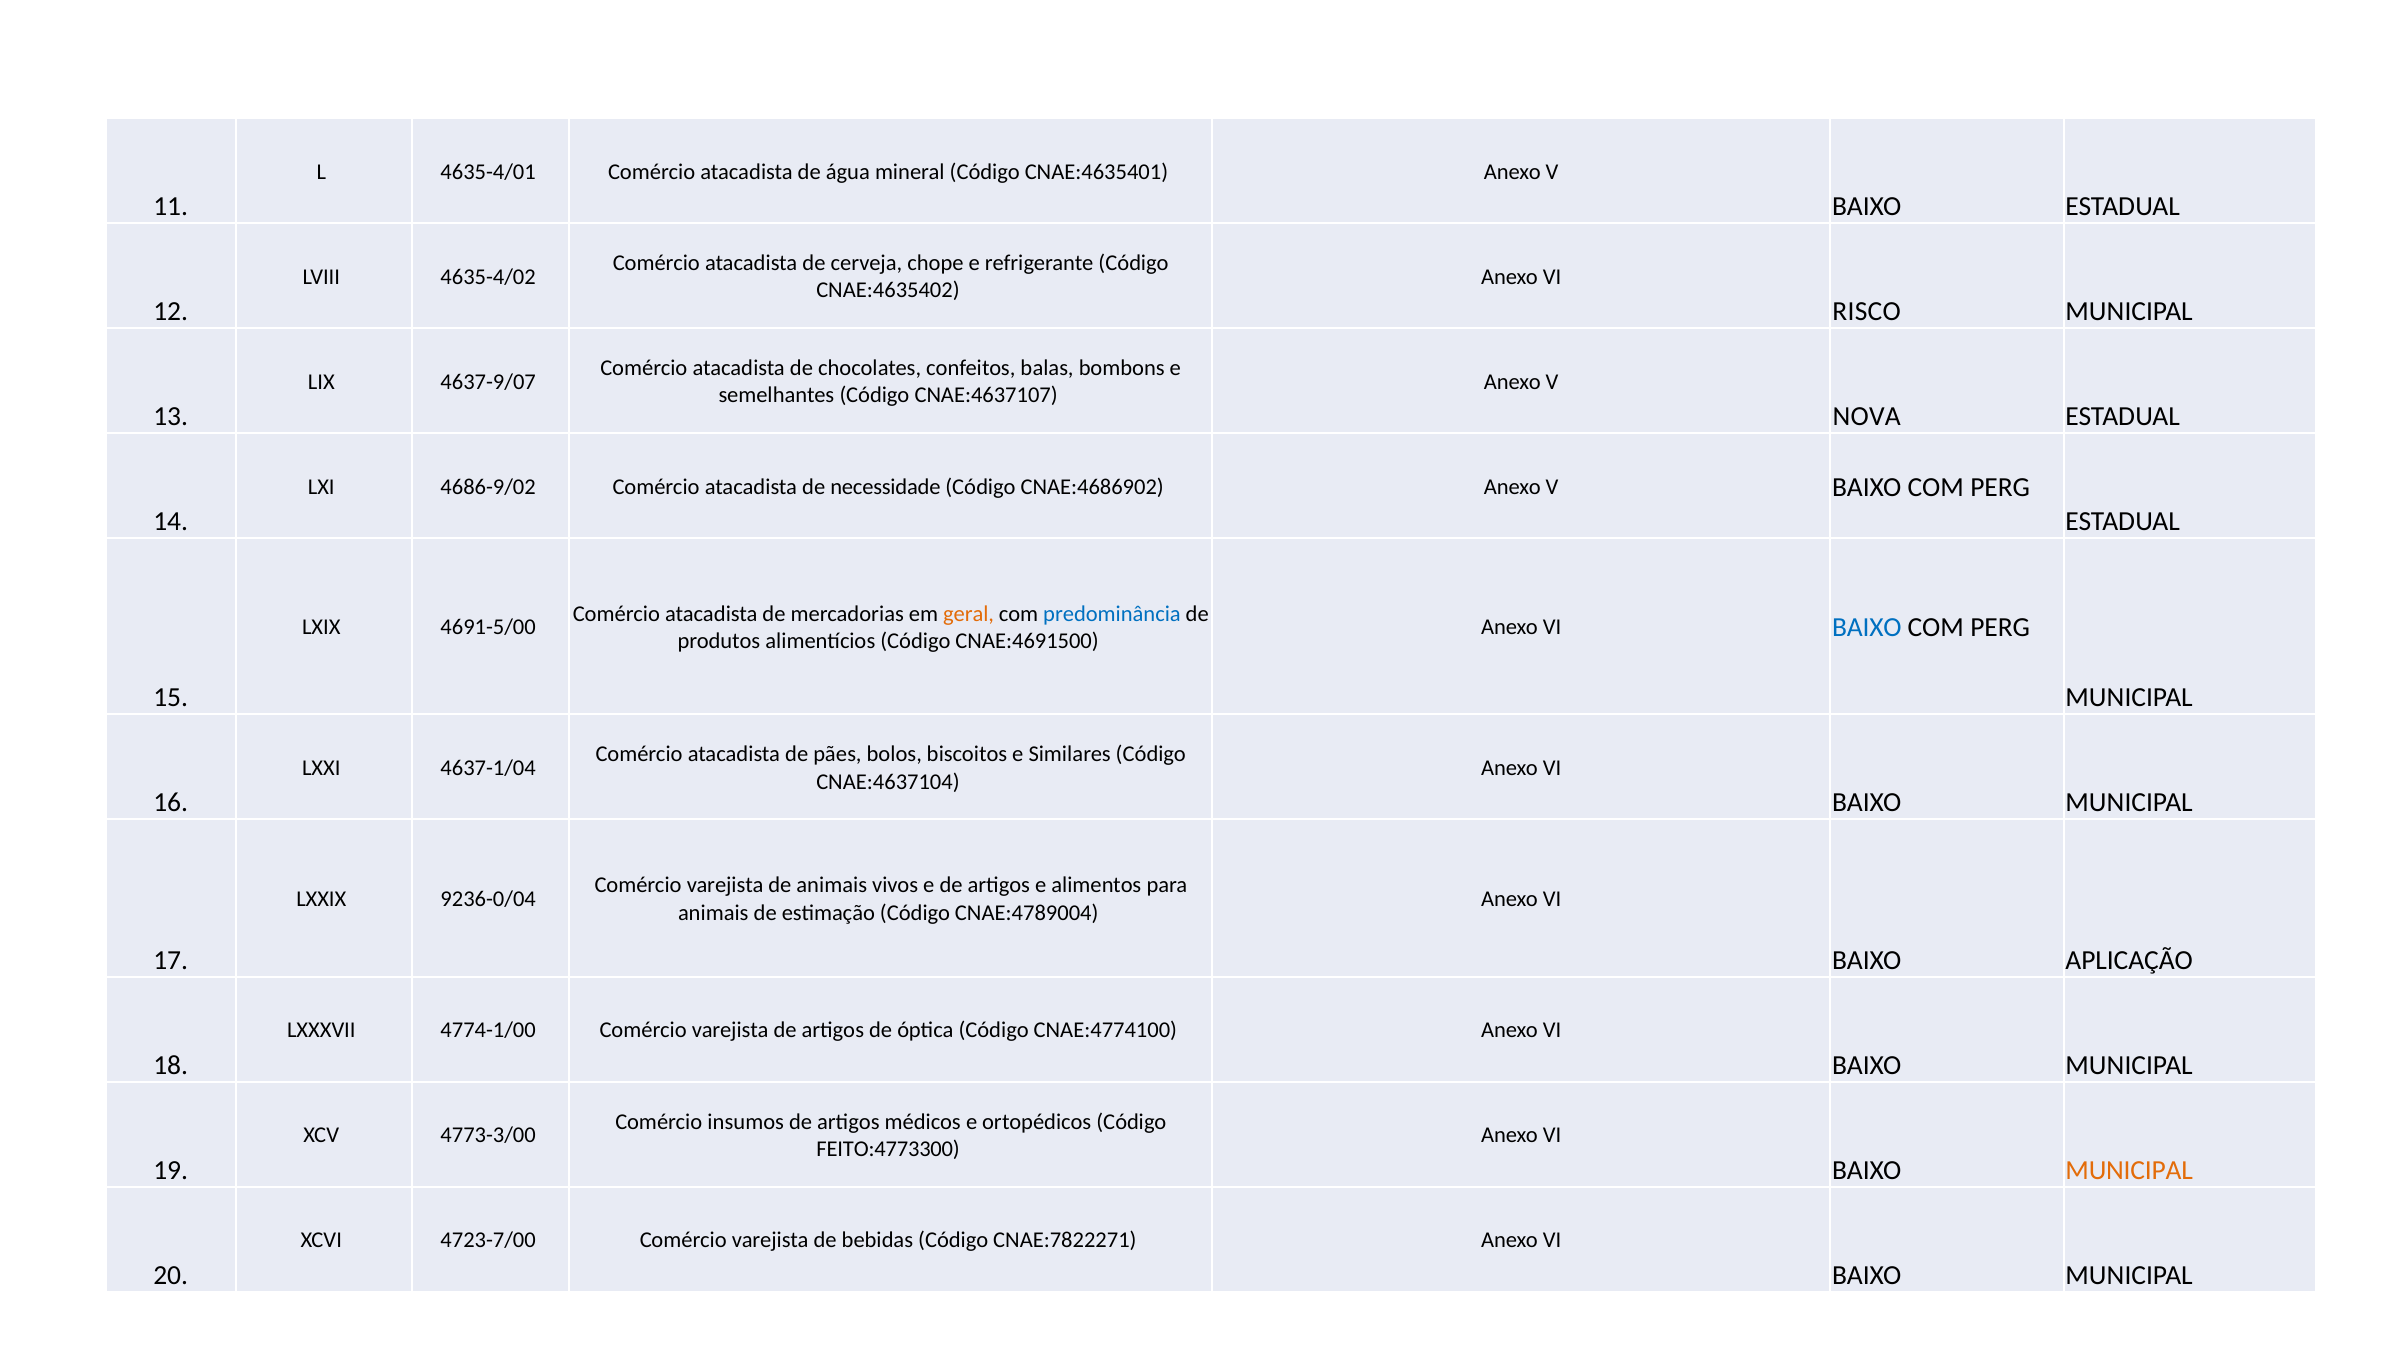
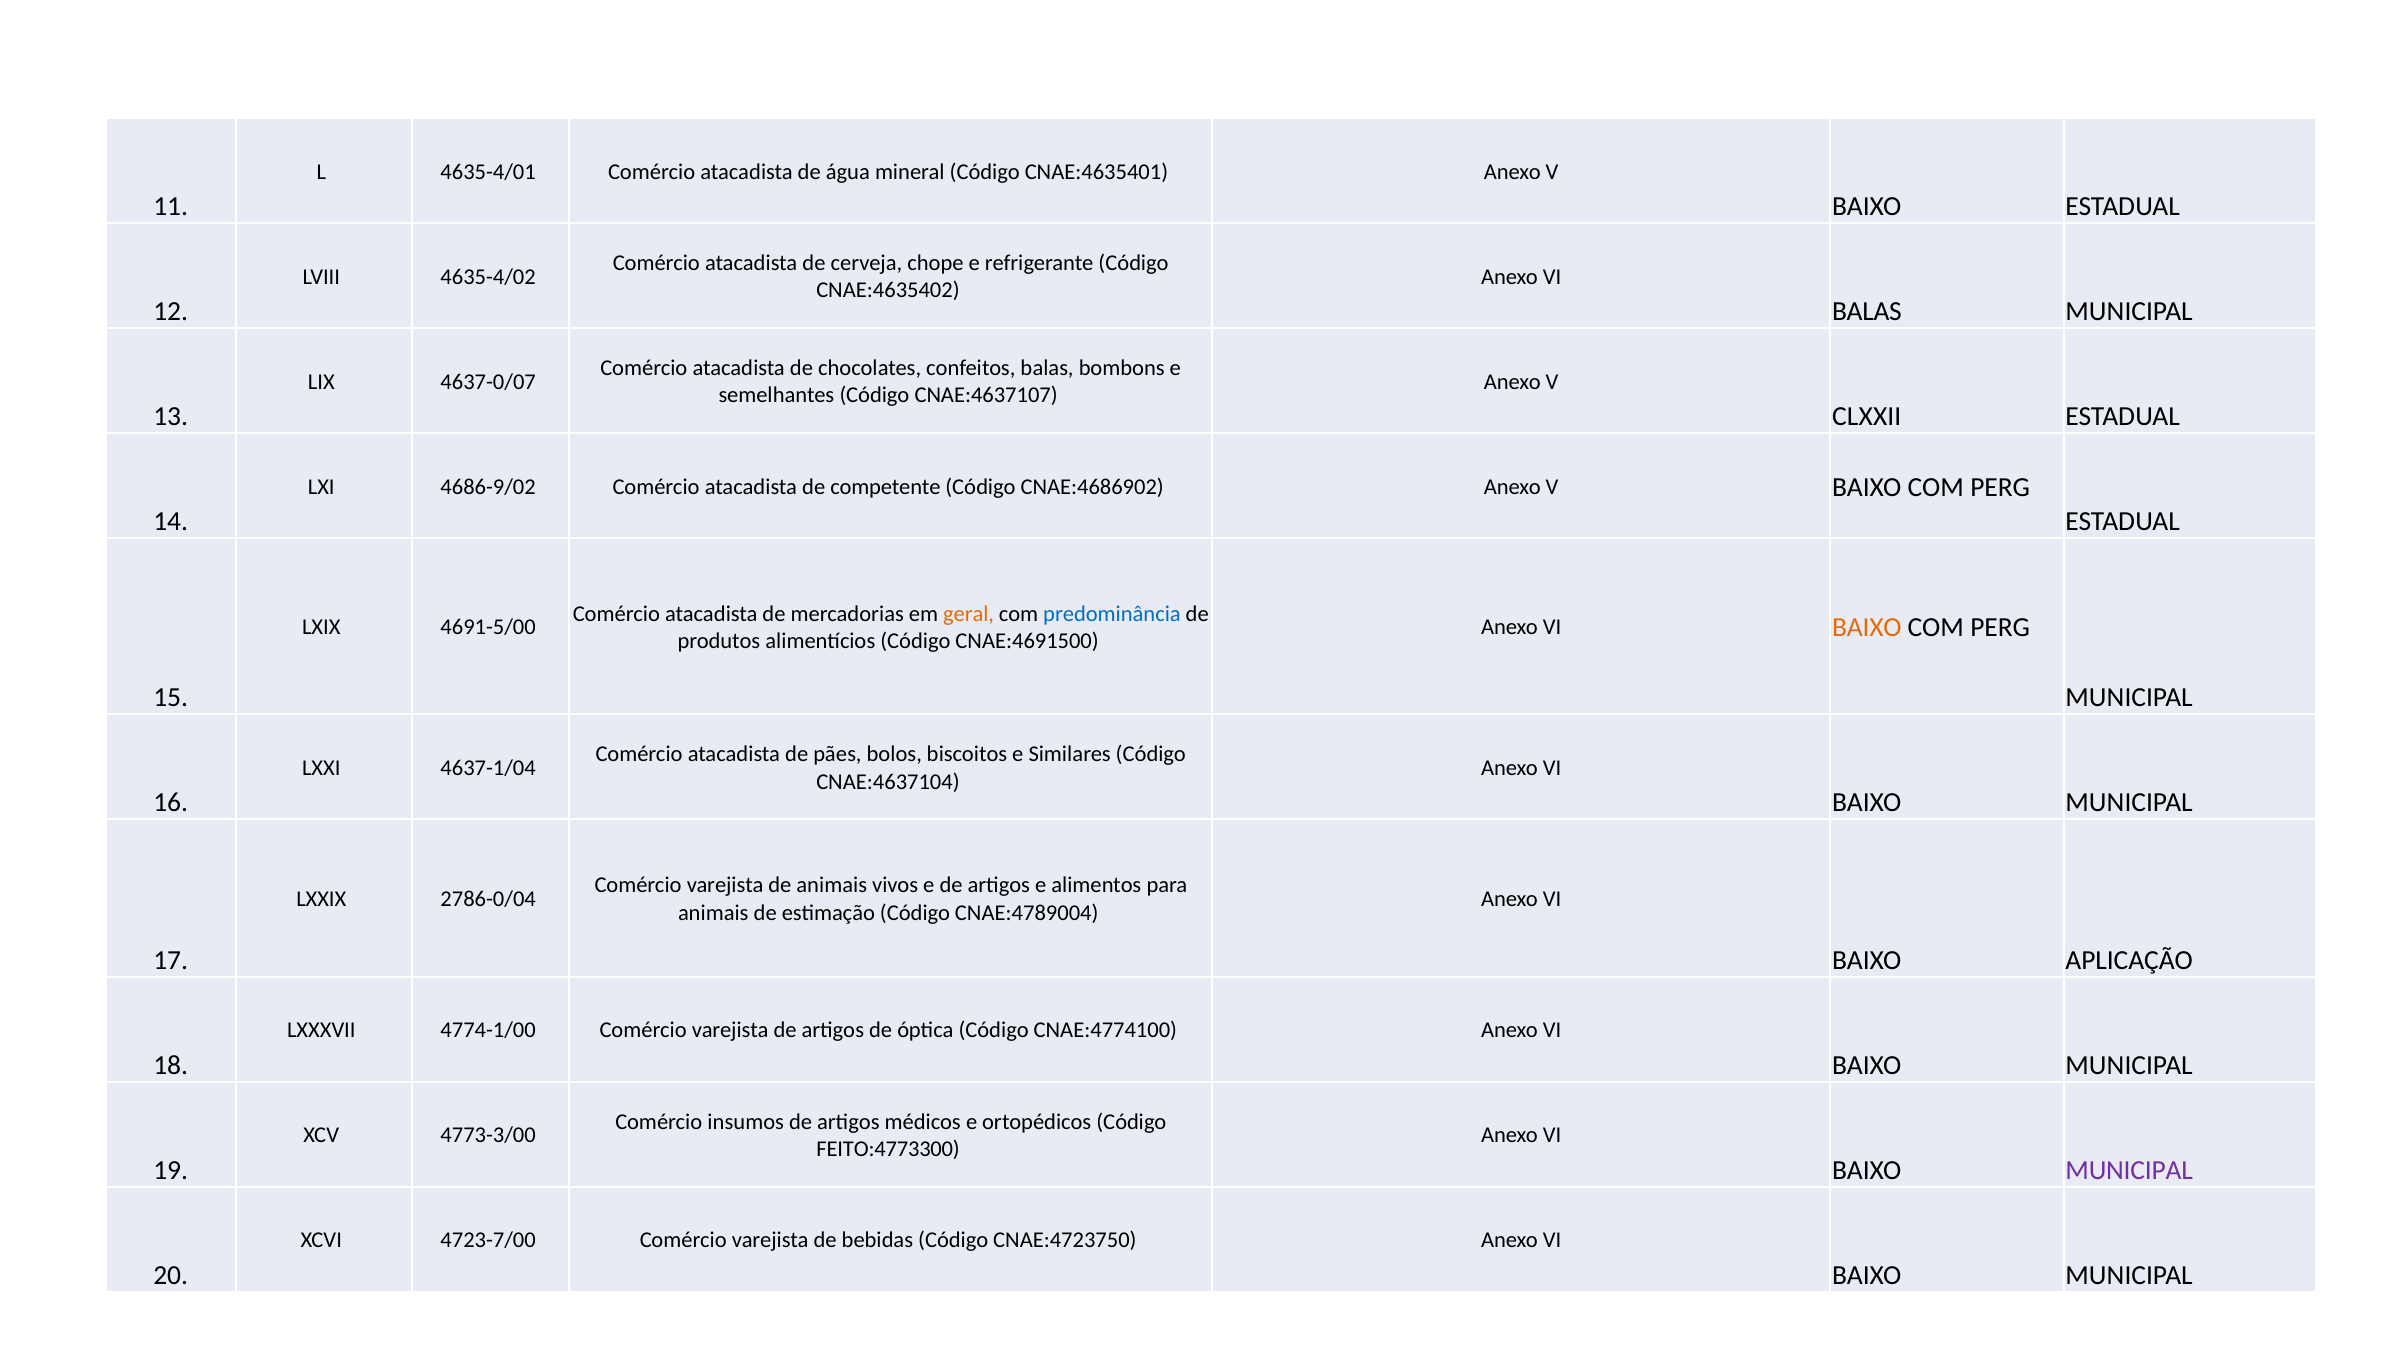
RISCO: RISCO -> BALAS (1867, 311)
4637-9/07: 4637-9/07 -> 4637-0/07 (488, 382)
NOVA: NOVA -> CLXXII (1867, 416)
necessidade: necessidade -> competente (885, 487)
BAIXO colour: blue -> orange (1867, 627)
9236-0/04: 9236-0/04 -> 2786-0/04 (488, 899)
MUNICIPAL colour: orange -> purple (2129, 1170)
CNAE:7822271: CNAE:7822271 -> CNAE:4723750 (1065, 1240)
